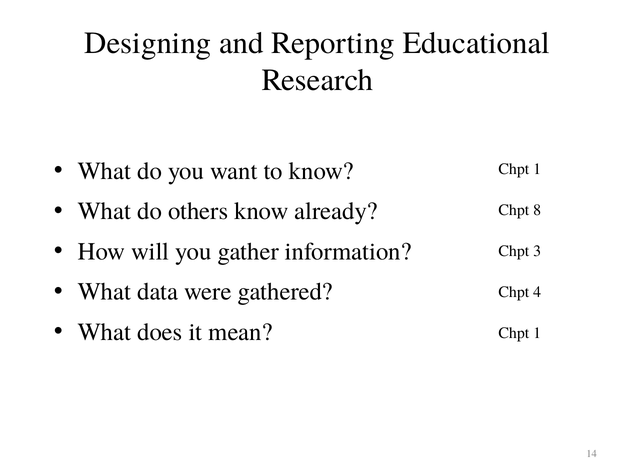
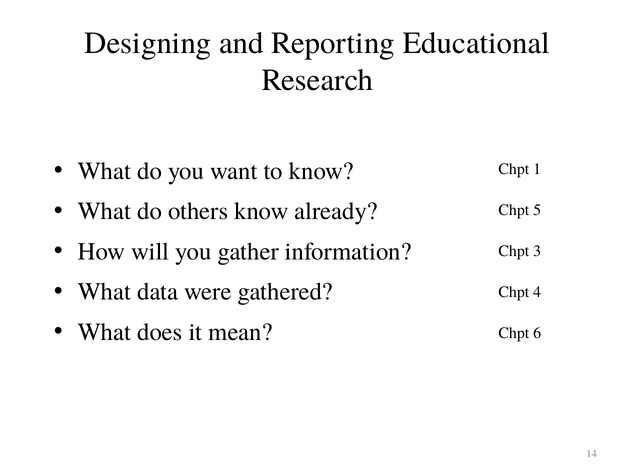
8: 8 -> 5 (537, 210)
1: 1 -> 6 (537, 333)
